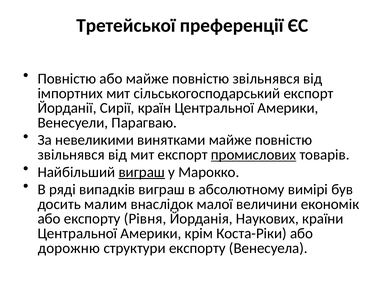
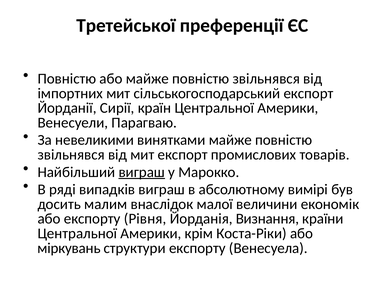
промислових underline: present -> none (254, 155)
Наукових: Наукових -> Визнання (267, 219)
дорожню: дорожню -> міркувань (69, 248)
